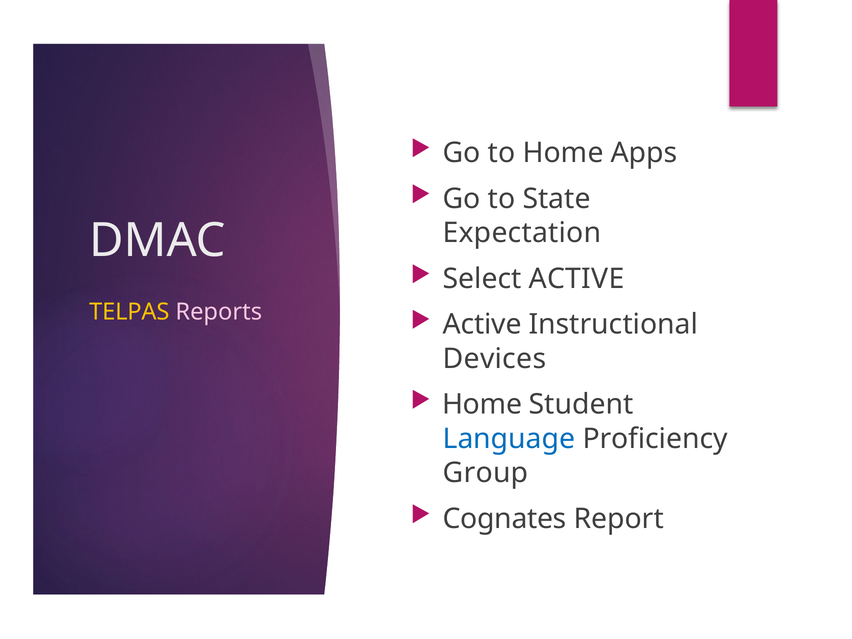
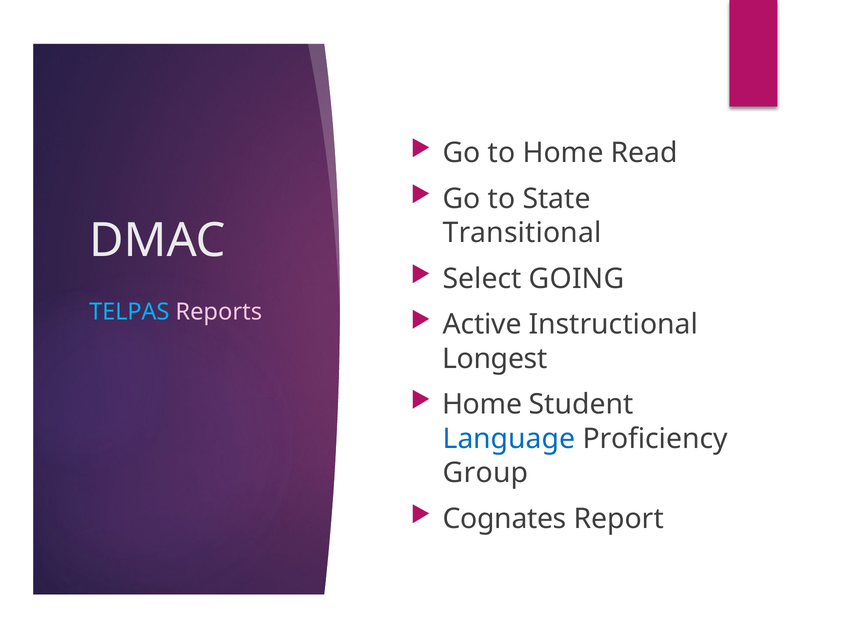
Apps: Apps -> Read (644, 153)
Expectation: Expectation -> Transitional (522, 233)
Select ACTIVE: ACTIVE -> GOING (577, 279)
TELPAS colour: yellow -> light blue (129, 312)
Devices: Devices -> Longest (495, 359)
